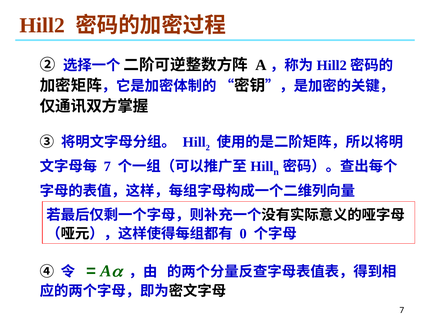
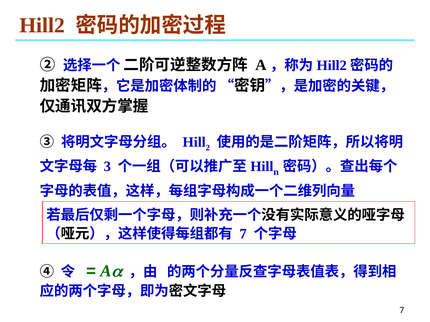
7: 7 -> 3 (107, 167)
0: 0 -> 7 (243, 234)
